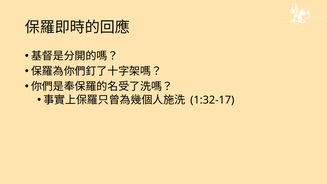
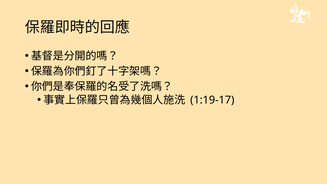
1:32-17: 1:32-17 -> 1:19-17 (212, 100)
